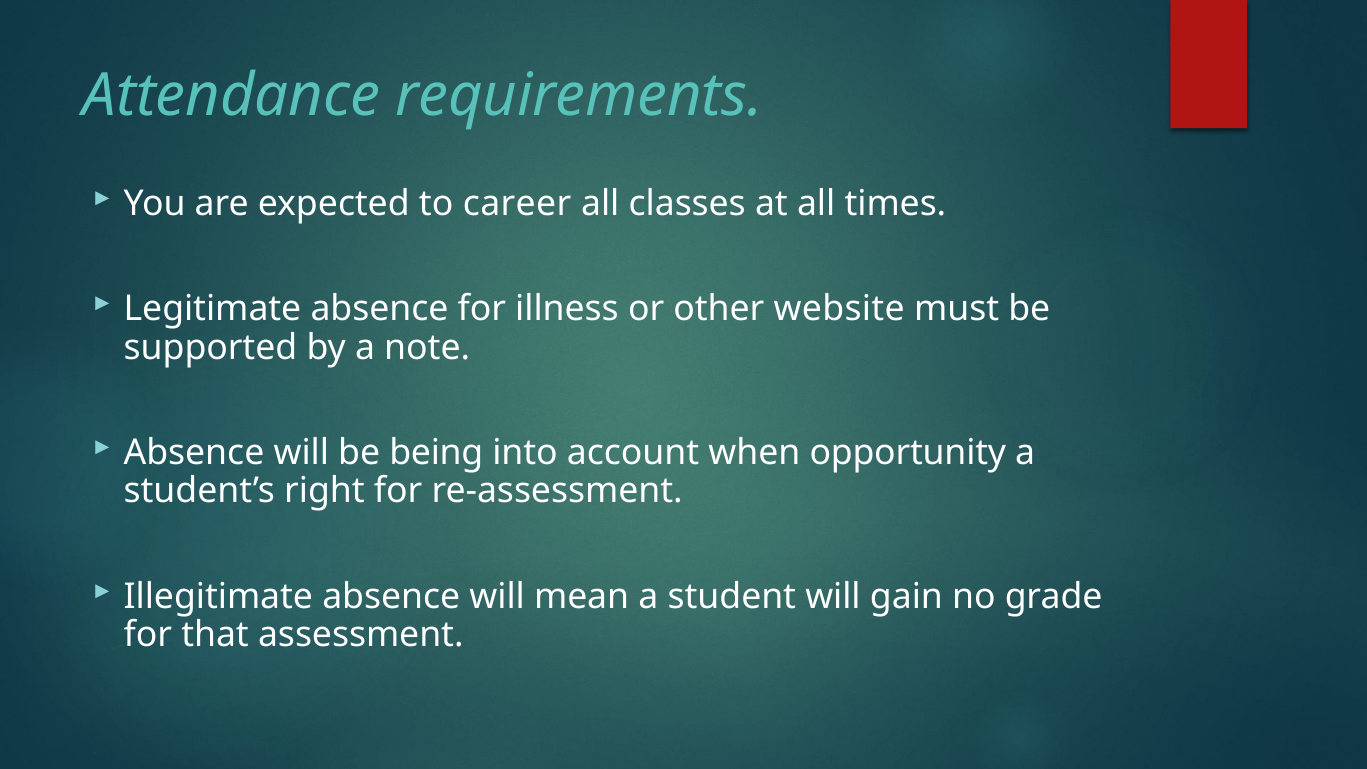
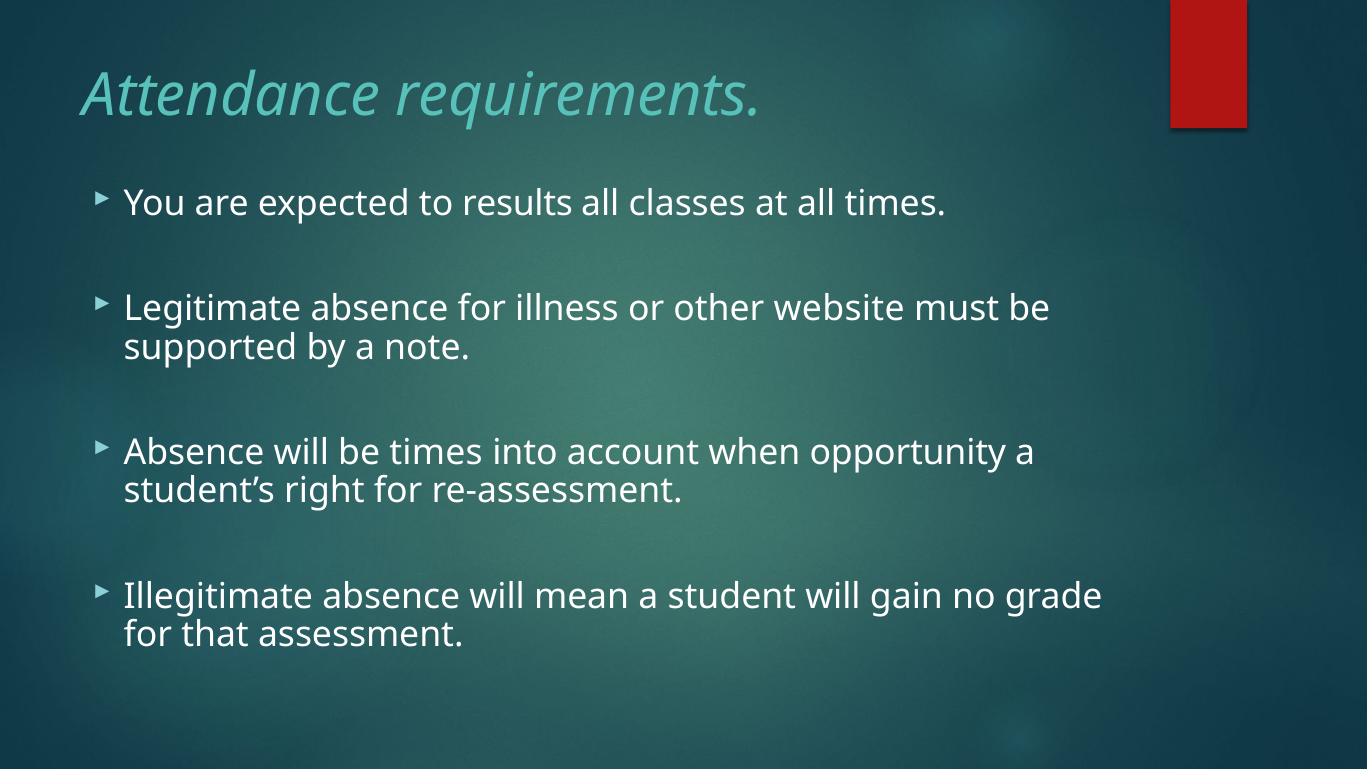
career: career -> results (517, 204)
be being: being -> times (436, 453)
